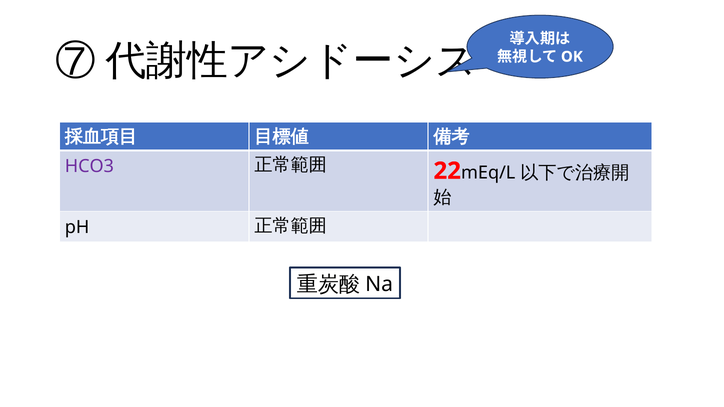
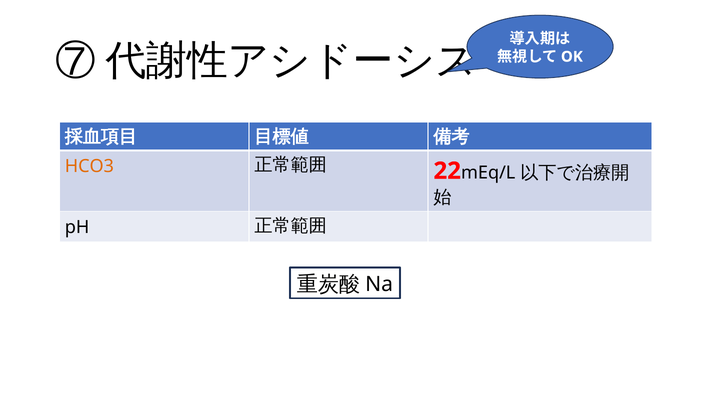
HCO3 colour: purple -> orange (89, 167)
